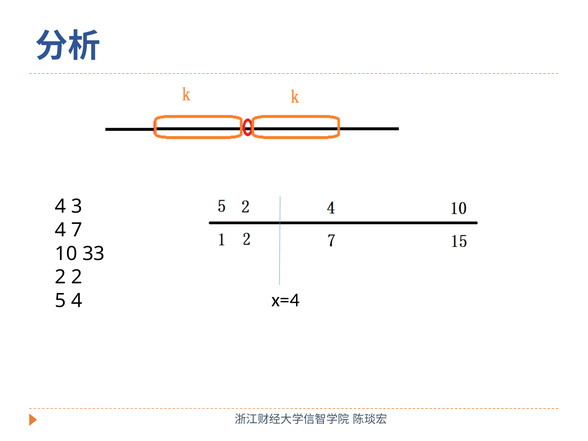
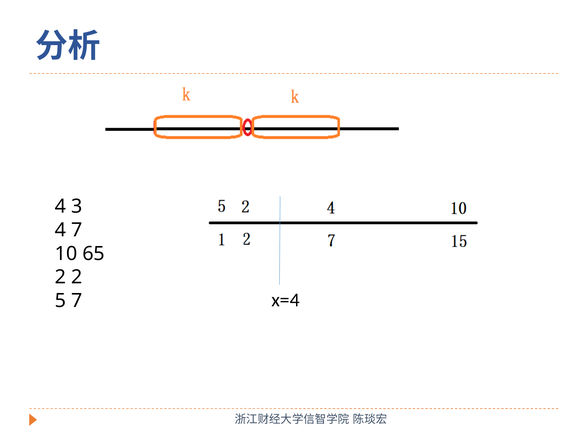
33: 33 -> 65 (94, 254)
5 4: 4 -> 7 (77, 301)
